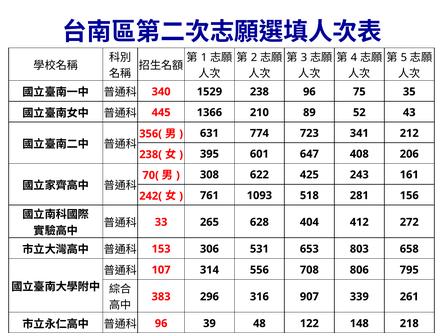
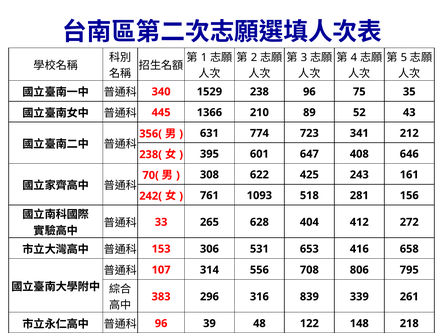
206: 206 -> 646 (409, 154)
803: 803 -> 416 (359, 248)
907: 907 -> 839 (309, 296)
